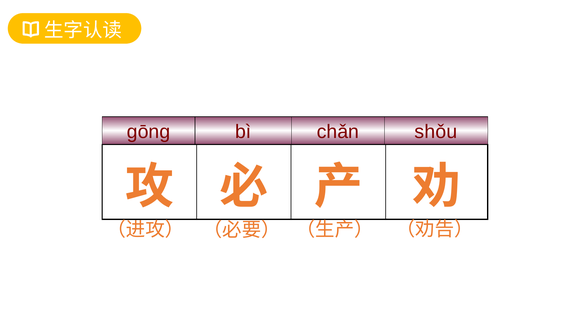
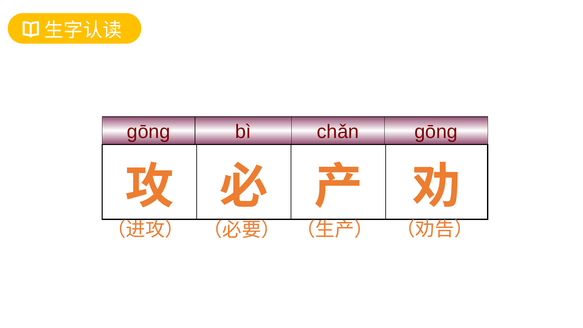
gōng shǒu: shǒu -> gōng (436, 132)
